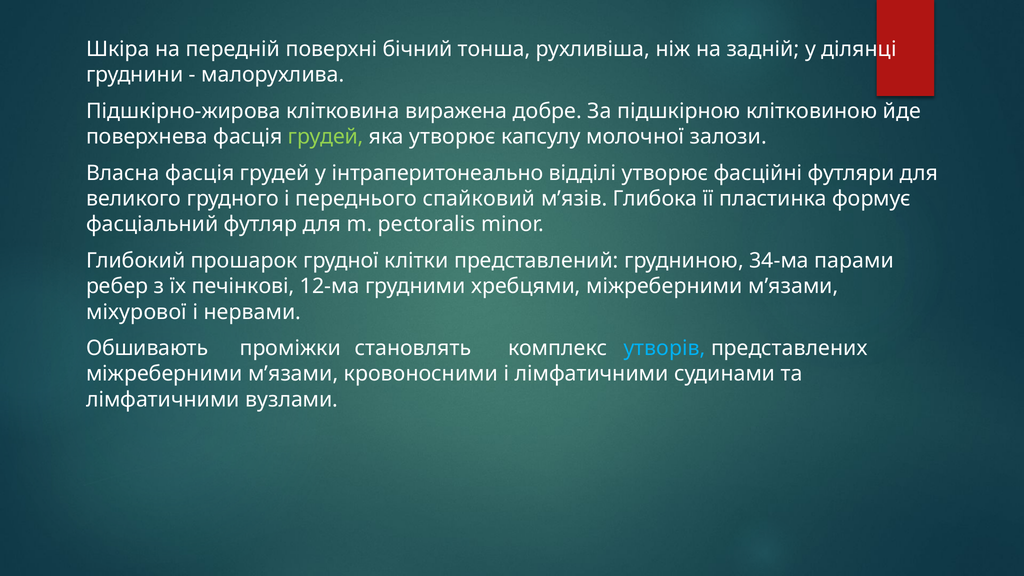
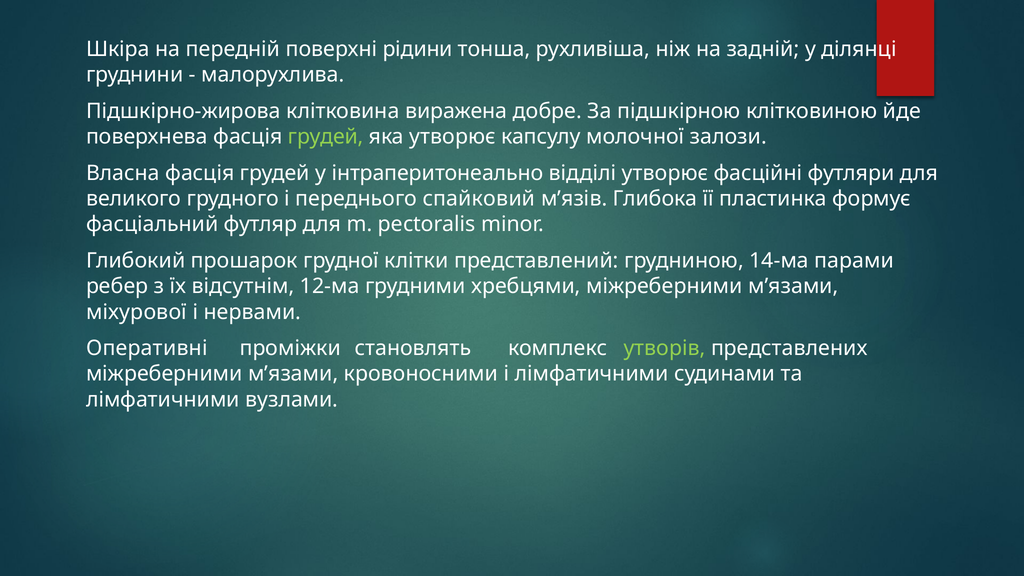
бічний: бічний -> рідини (418, 49)
34-ма: 34-ма -> 14-ма (779, 261)
печінкові: печінкові -> відсутнім (243, 286)
Обшивають: Обшивають -> Оперативні (147, 348)
утворів colour: light blue -> light green (665, 348)
